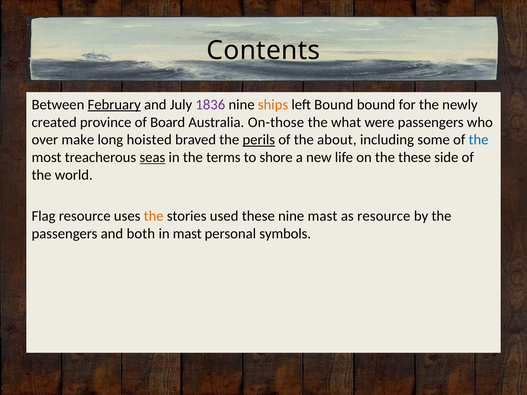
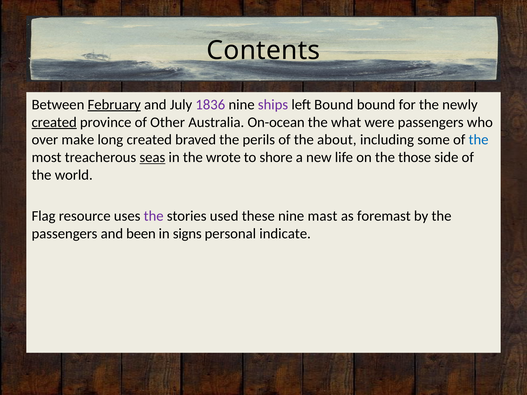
ships colour: orange -> purple (273, 105)
created underline: none -> present (54, 122)
Board: Board -> Other (168, 122)
On-those: On-those -> On-ocean (276, 122)
long hoisted: hoisted -> created (149, 140)
perils underline: present -> none (259, 140)
terms: terms -> wrote (223, 157)
the these: these -> those (415, 157)
the colour: orange -> purple (154, 216)
as resource: resource -> foremast (384, 216)
both: both -> been (141, 234)
in mast: mast -> signs (187, 234)
symbols: symbols -> indicate (285, 234)
